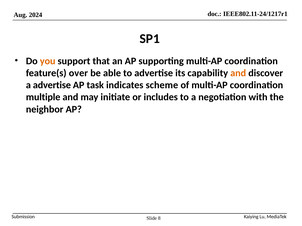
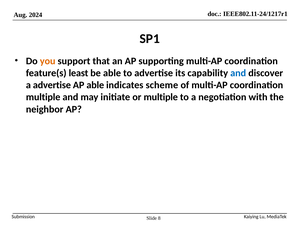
over: over -> least (78, 73)
and colour: orange -> blue (238, 73)
AP task: task -> able (95, 85)
or includes: includes -> multiple (161, 97)
